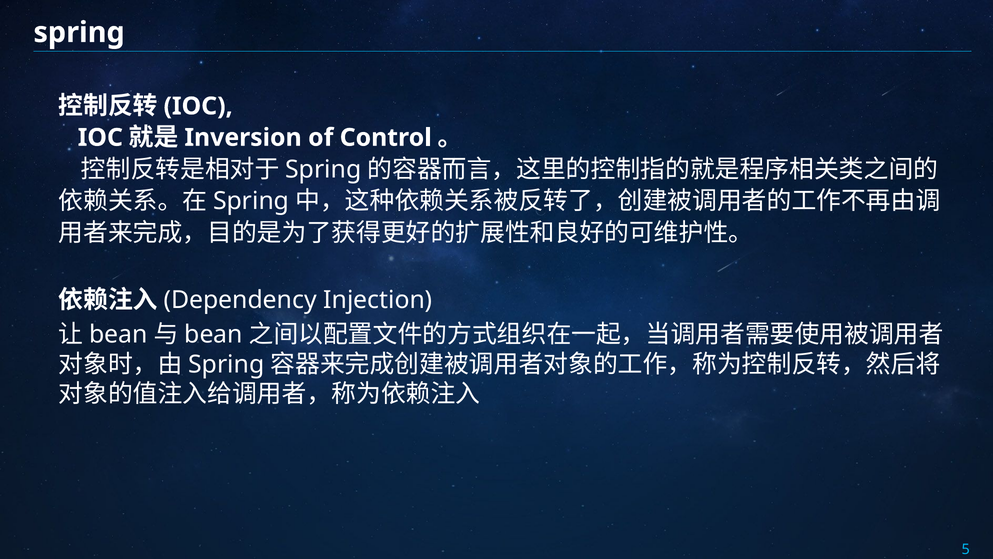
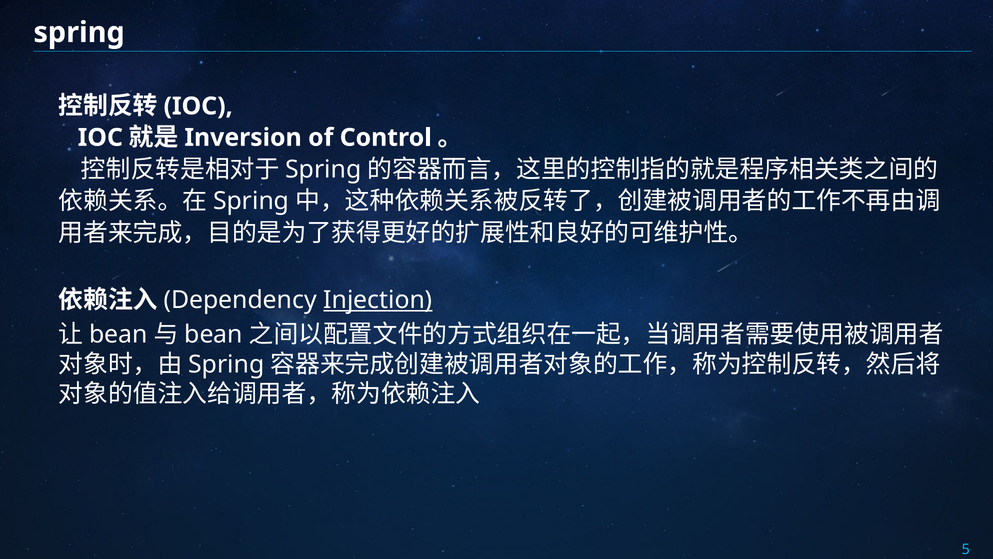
Injection underline: none -> present (378, 299)
